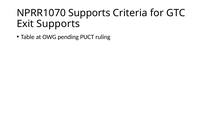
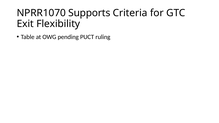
Exit Supports: Supports -> Flexibility (58, 24)
